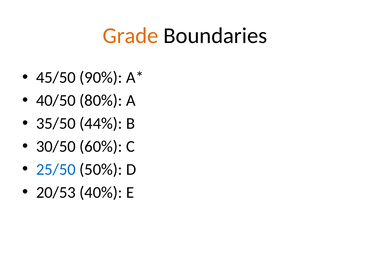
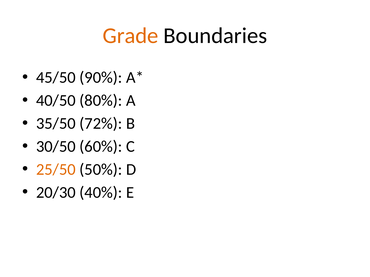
44%: 44% -> 72% (101, 124)
25/50 colour: blue -> orange (56, 170)
20/53: 20/53 -> 20/30 (56, 193)
